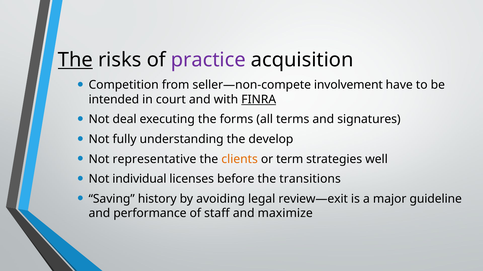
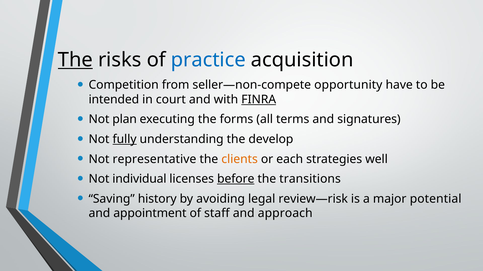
practice colour: purple -> blue (208, 60)
involvement: involvement -> opportunity (348, 85)
deal: deal -> plan (125, 120)
fully underline: none -> present (125, 140)
term: term -> each (290, 159)
before underline: none -> present (236, 179)
review—exit: review—exit -> review—risk (313, 199)
guideline: guideline -> potential (436, 199)
performance: performance -> appointment (150, 214)
maximize: maximize -> approach (285, 214)
